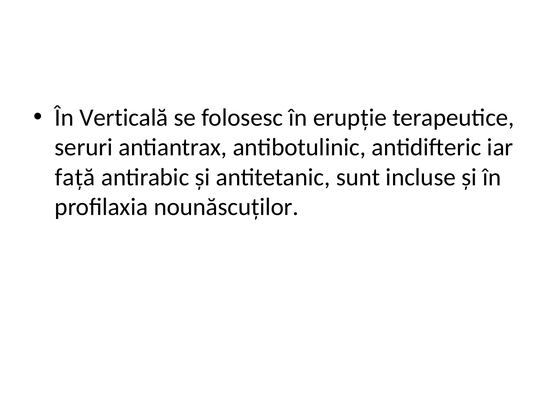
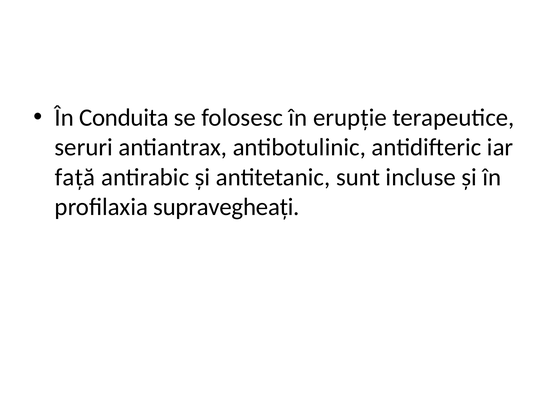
Verticală: Verticală -> Conduita (124, 117)
nounăscuţilor: nounăscuţilor -> supravegheaţi (226, 207)
